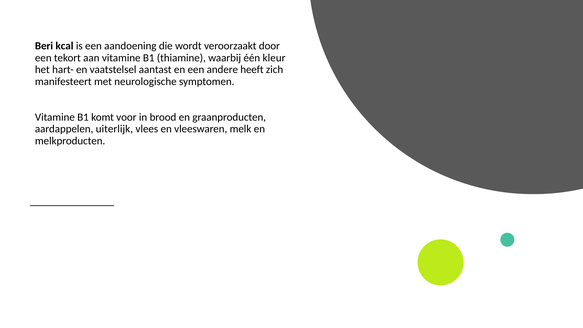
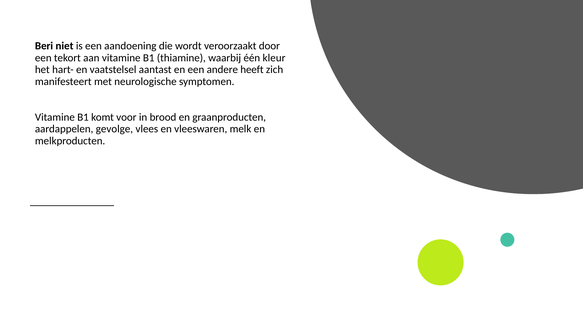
kcal: kcal -> niet (65, 46)
uiterlijk: uiterlijk -> gevolge (114, 129)
